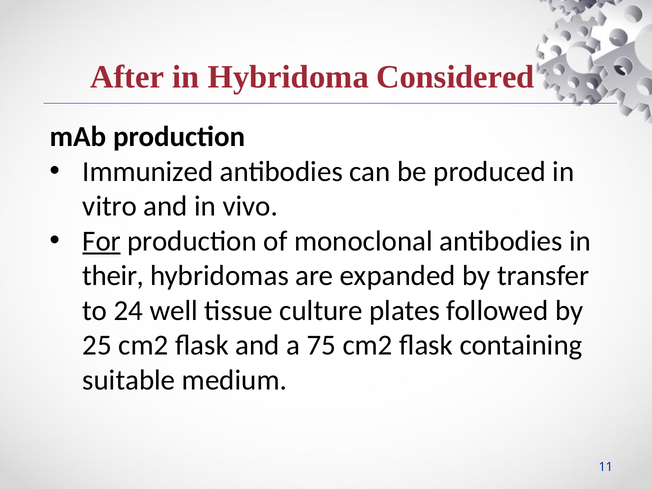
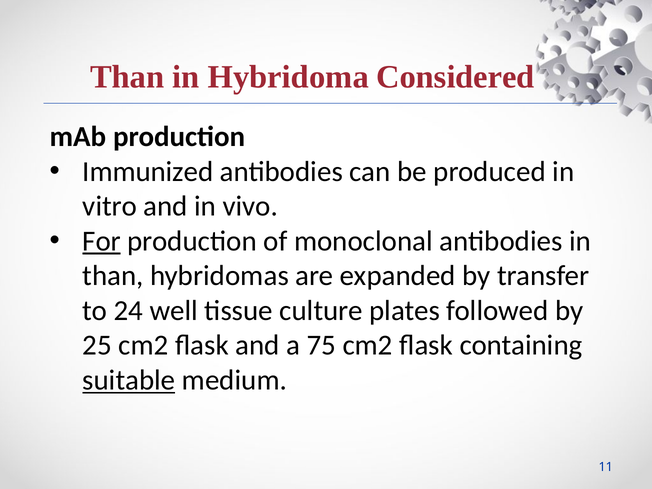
After: After -> Than (127, 77)
their: their -> than (113, 276)
suitable underline: none -> present (129, 380)
